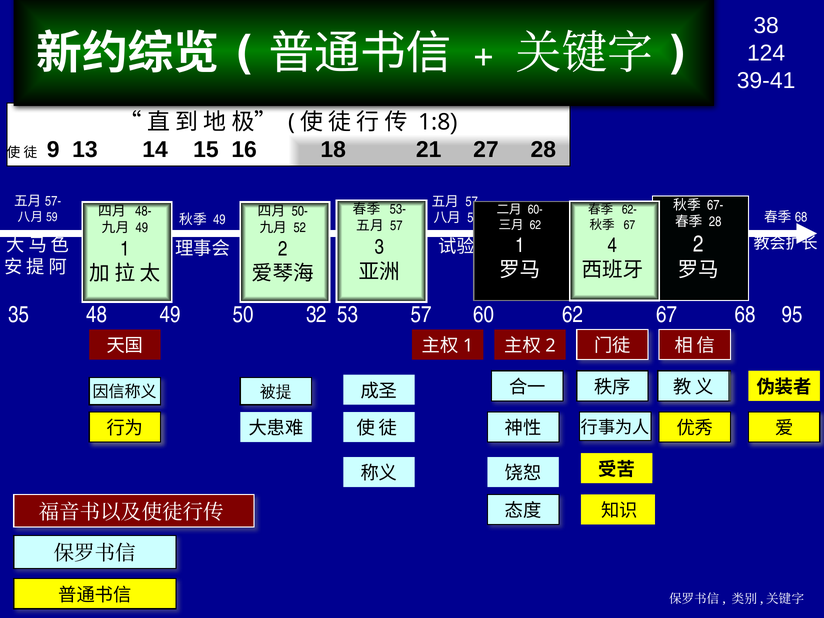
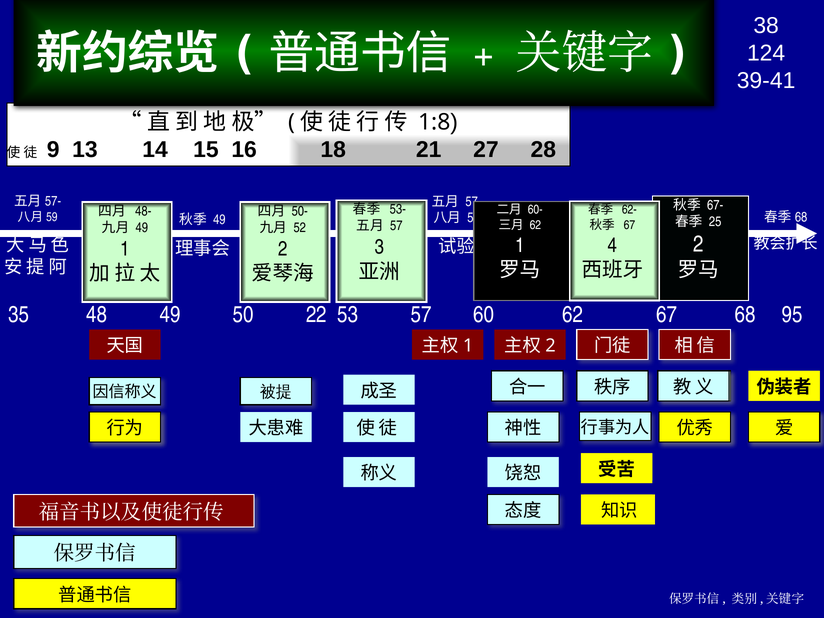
28: 28 -> 25 (715, 222)
32: 32 -> 22 (316, 315)
